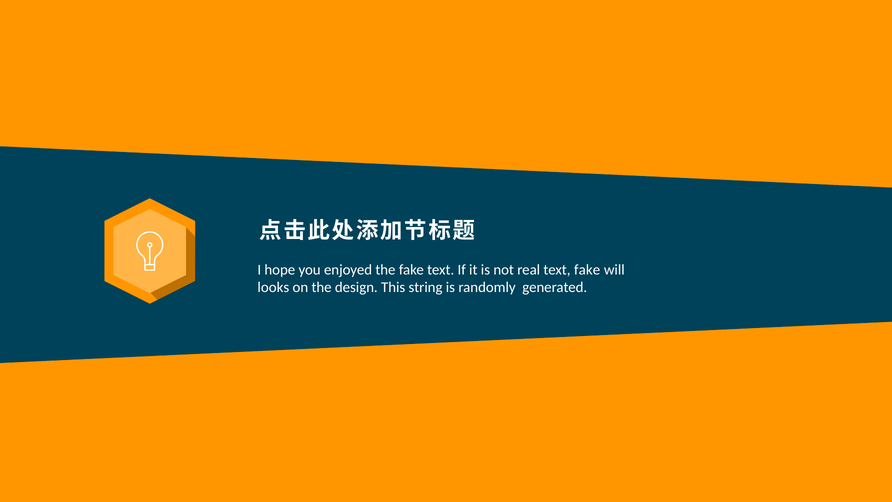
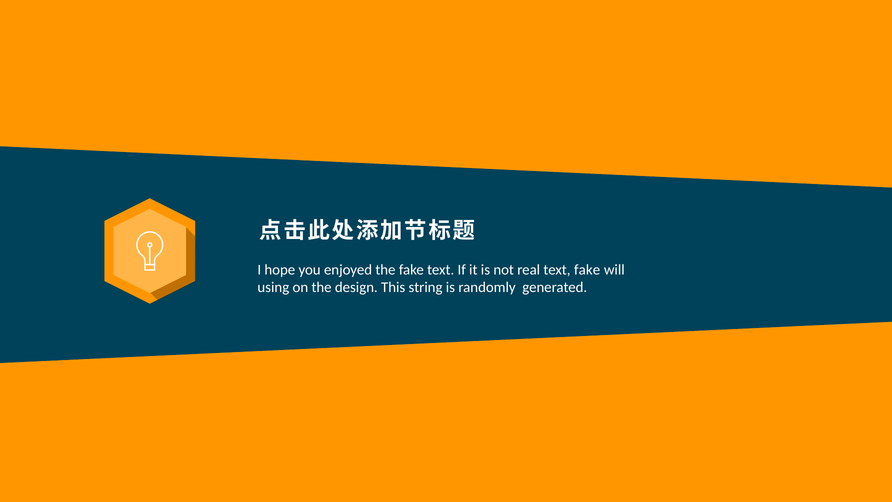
looks: looks -> using (273, 287)
